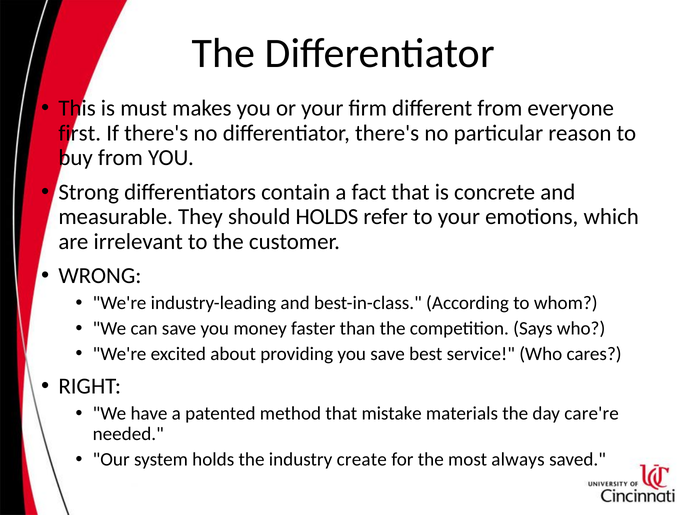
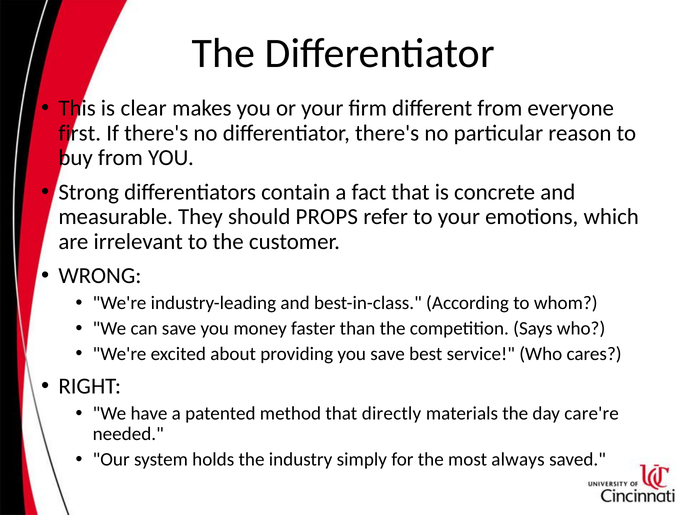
must: must -> clear (144, 108)
should HOLDS: HOLDS -> PROPS (327, 217)
mistake: mistake -> directly (391, 414)
create: create -> simply (362, 460)
